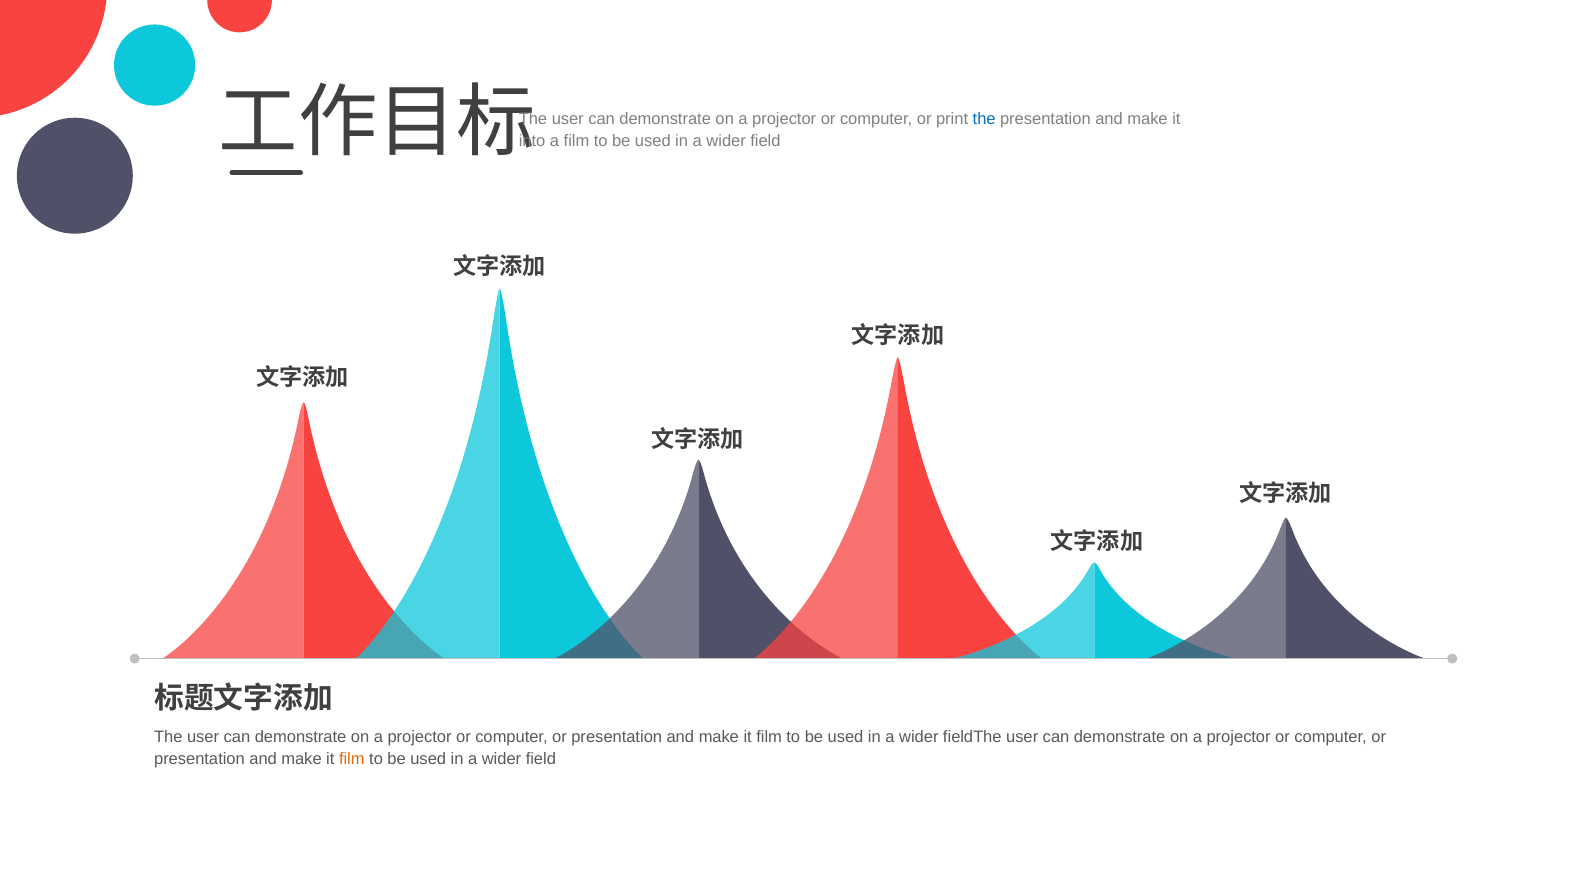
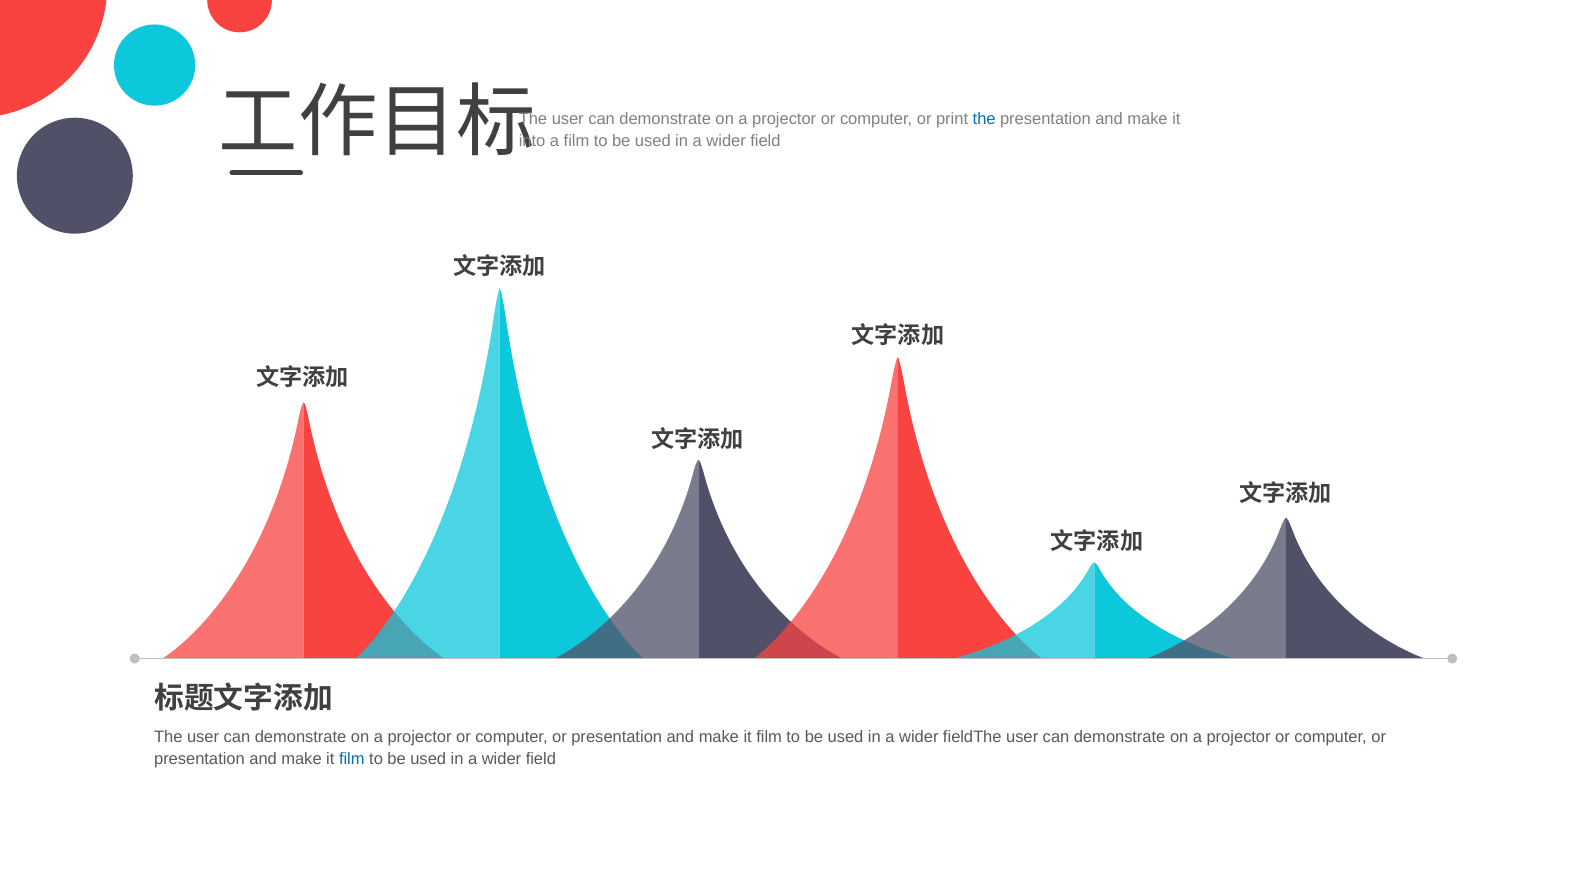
film colour: orange -> blue (352, 759)
